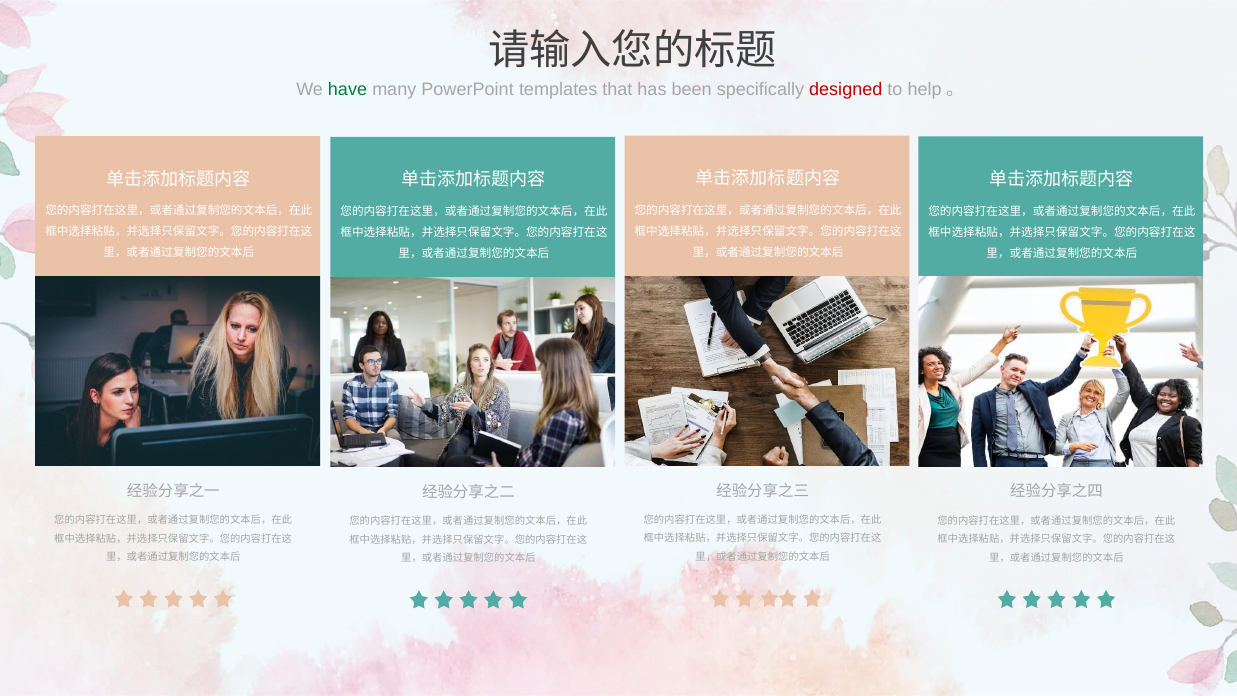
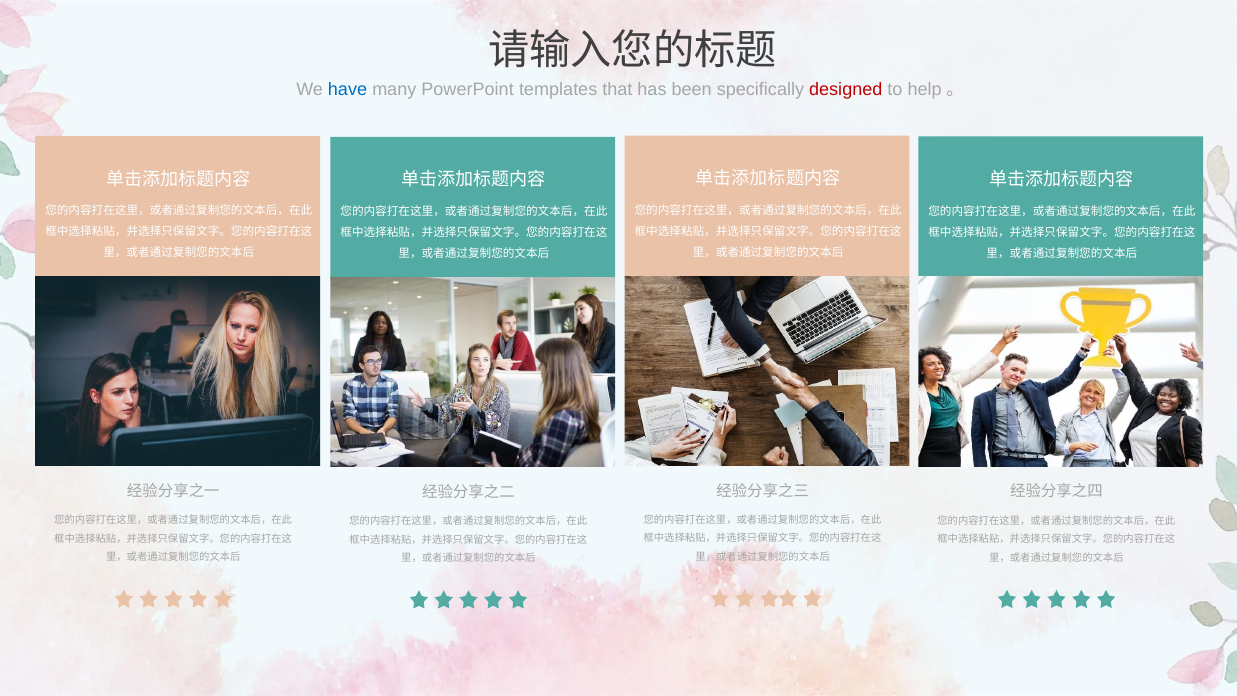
have colour: green -> blue (348, 90)
